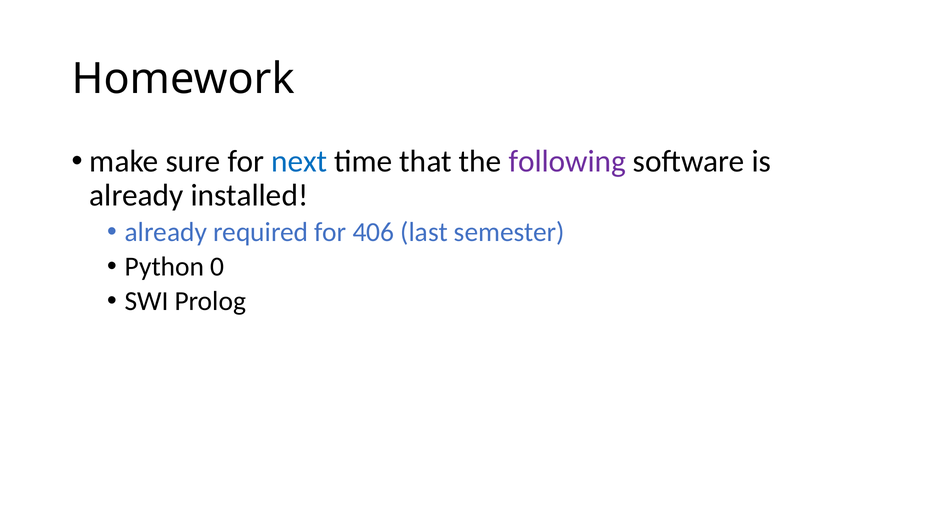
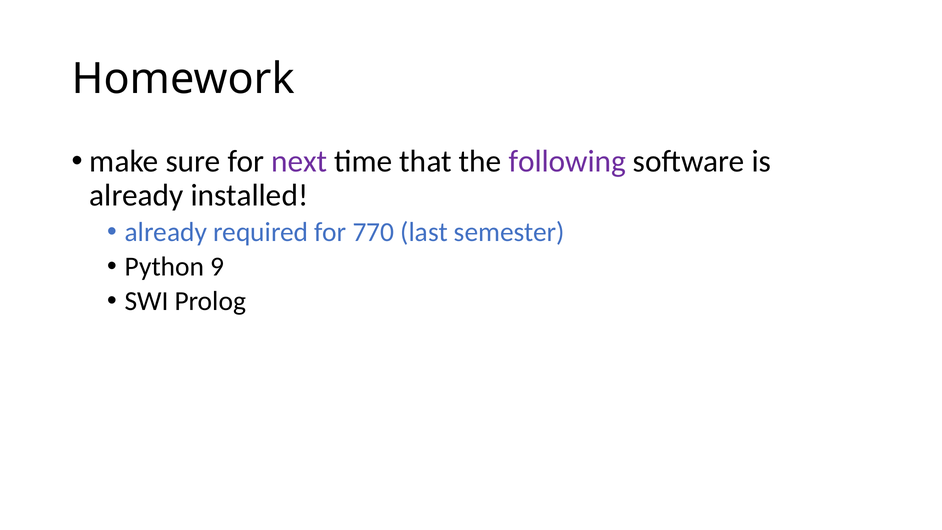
next colour: blue -> purple (299, 161)
406: 406 -> 770 (373, 232)
0: 0 -> 9 (217, 266)
